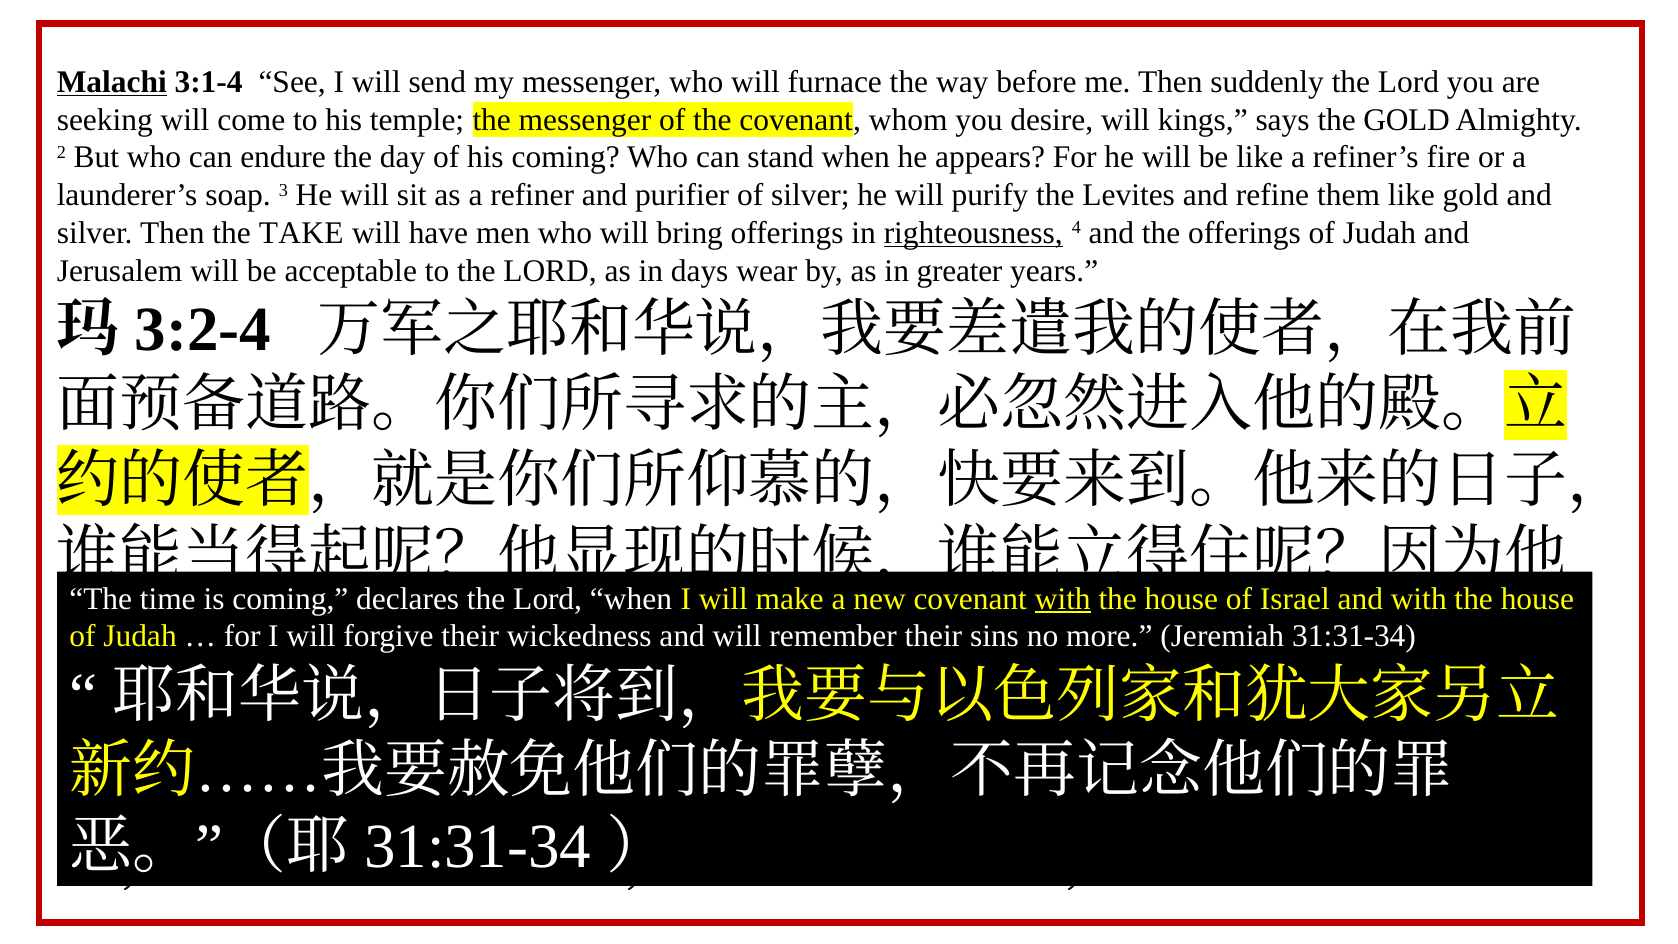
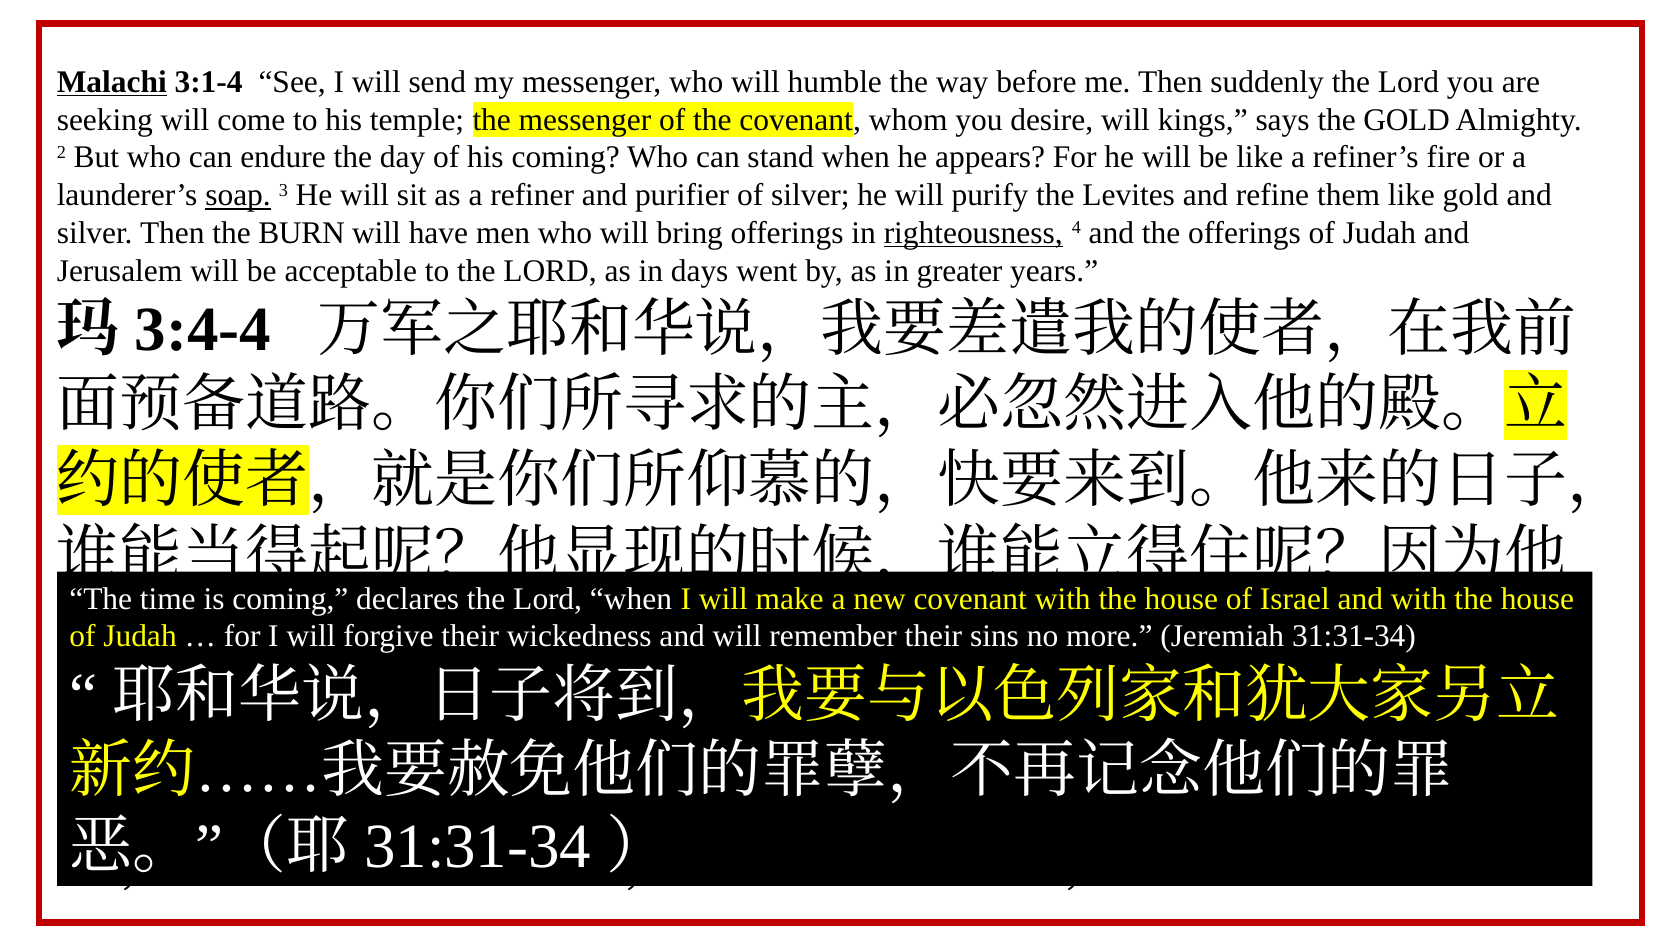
furnace: furnace -> humble (835, 82)
soap underline: none -> present (238, 195)
TAKE: TAKE -> BURN (302, 233)
wear: wear -> went (767, 271)
3:2-4: 3:2-4 -> 3:4-4 (203, 330)
with underline: present -> none (1063, 599)
